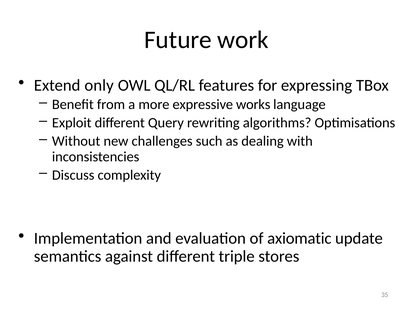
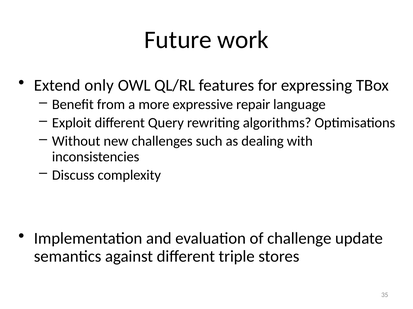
works: works -> repair (253, 105)
axiomatic: axiomatic -> challenge (299, 239)
